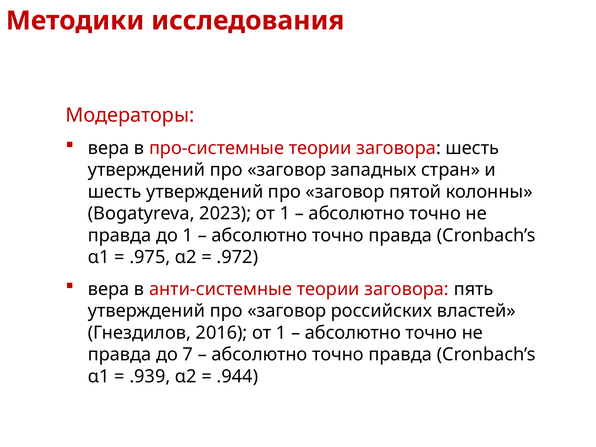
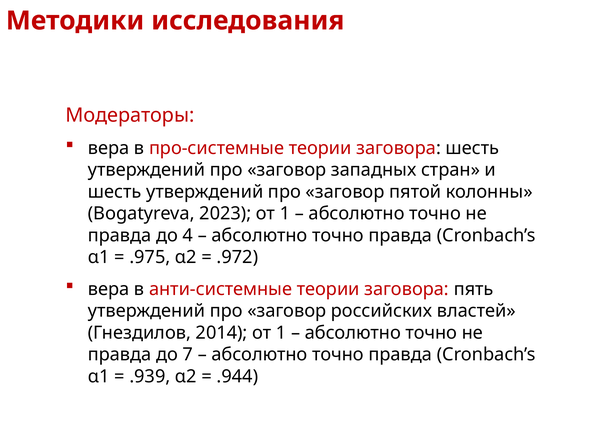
до 1: 1 -> 4 (188, 235)
2016: 2016 -> 2014 (222, 333)
